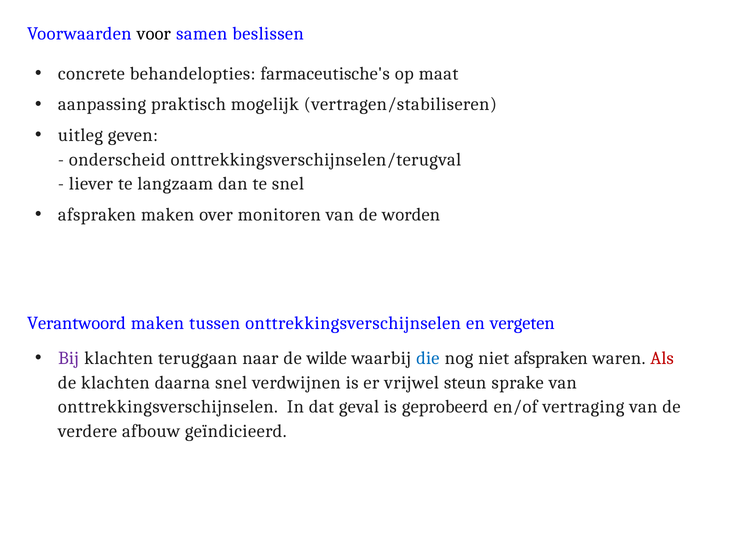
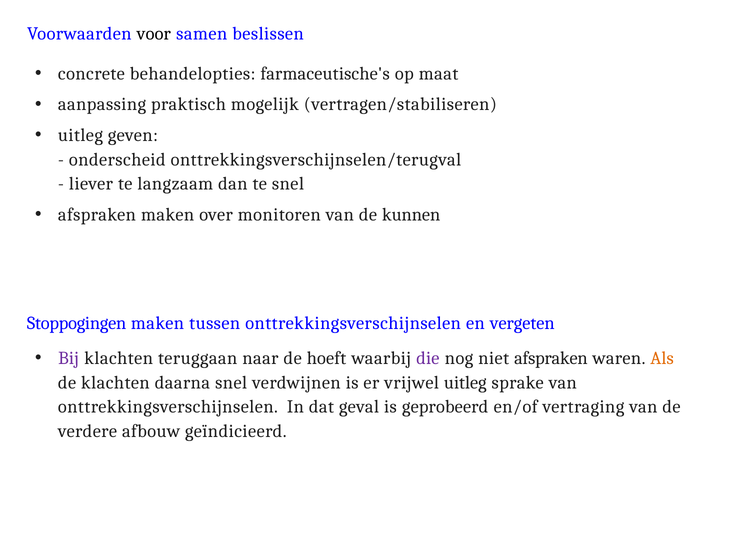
worden: worden -> kunnen (411, 214)
Verantwoord: Verantwoord -> Stoppogingen (77, 323)
wilde: wilde -> hoeft (327, 358)
die colour: blue -> purple (428, 358)
Als colour: red -> orange (662, 358)
vrijwel steun: steun -> uitleg (465, 382)
